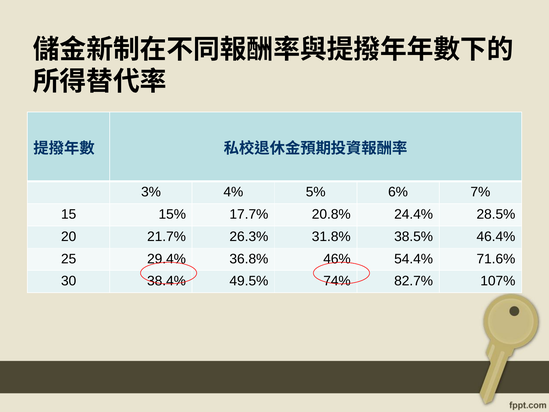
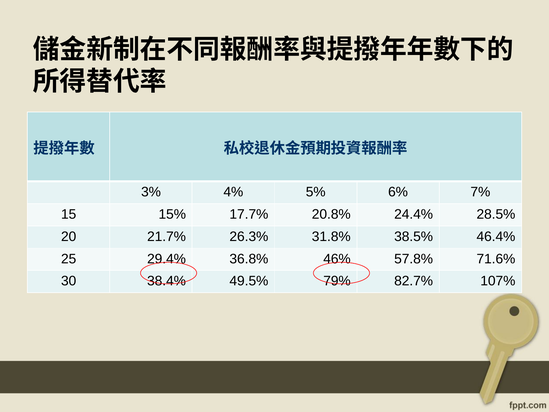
54.4%: 54.4% -> 57.8% (414, 259)
74%: 74% -> 79% (337, 281)
